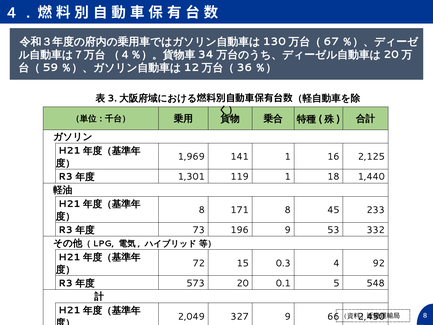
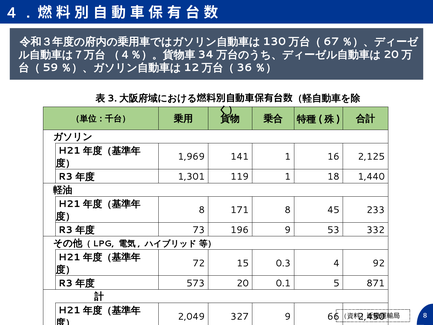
548: 548 -> 871 (376, 283)
